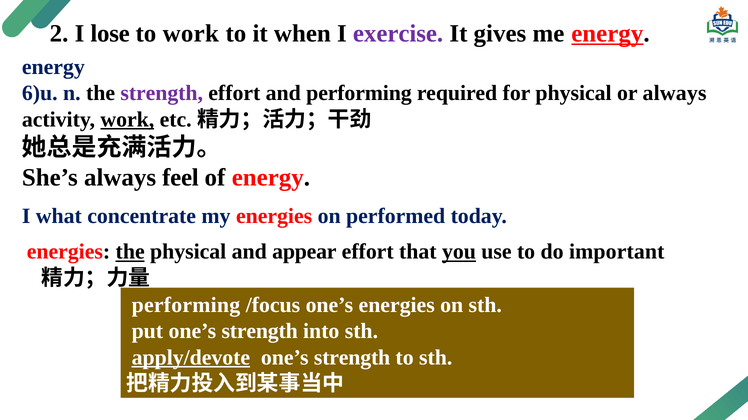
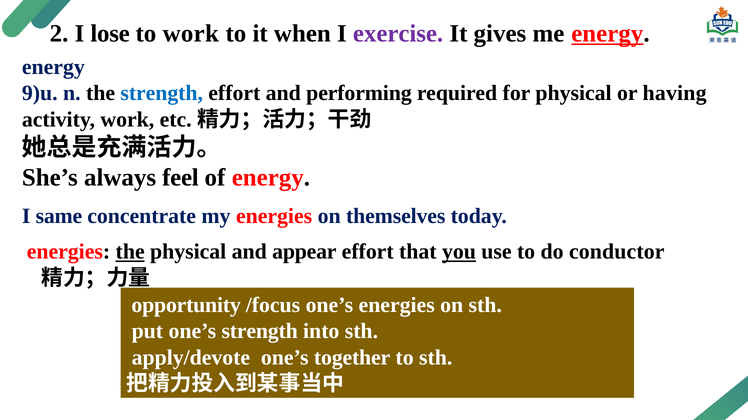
6)u: 6)u -> 9)u (40, 93)
strength colour: purple -> blue (162, 93)
or always: always -> having (675, 93)
work underline: present -> none (127, 120)
what: what -> same (59, 216)
performed: performed -> themselves (396, 216)
important: important -> conductor (617, 252)
performing: performing -> opportunity (186, 306)
apply/devote underline: present -> none (191, 358)
strength: strength -> together (352, 358)
